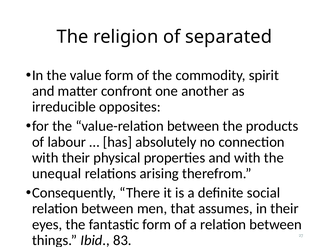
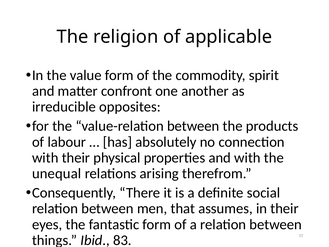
separated: separated -> applicable (229, 37)
